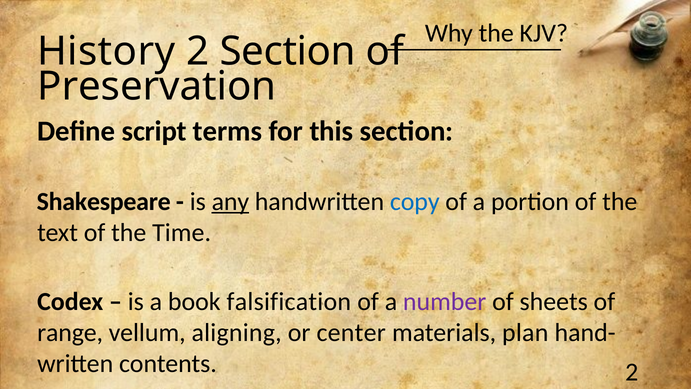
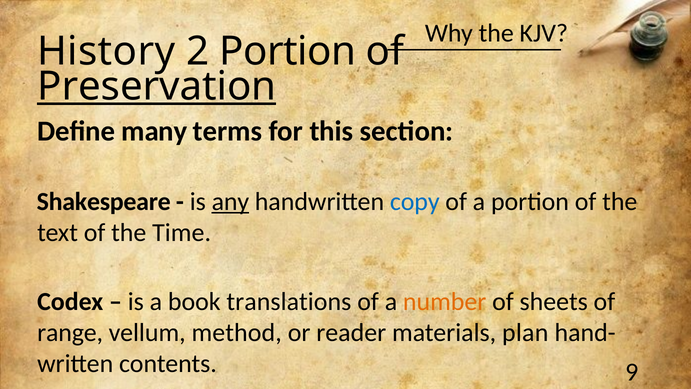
2 Section: Section -> Portion (288, 52)
Preservation underline: none -> present (157, 86)
script: script -> many (154, 131)
falsification: falsification -> translations (289, 301)
number colour: purple -> orange (445, 301)
aligning: aligning -> method (237, 332)
center: center -> reader (351, 332)
contents 2: 2 -> 9 (632, 372)
